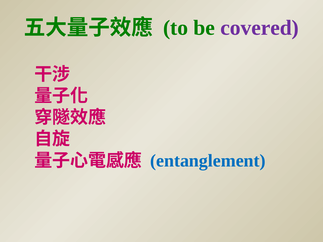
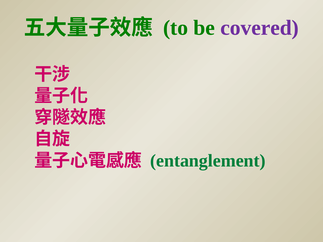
entanglement colour: blue -> green (208, 161)
